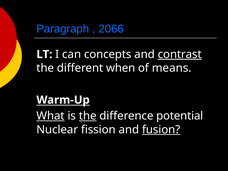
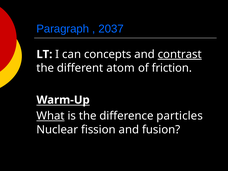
2066: 2066 -> 2037 (111, 29)
when: when -> atom (121, 68)
means: means -> friction (172, 68)
the underline: present -> none (88, 116)
potential: potential -> particles (180, 116)
fusion underline: present -> none (161, 130)
